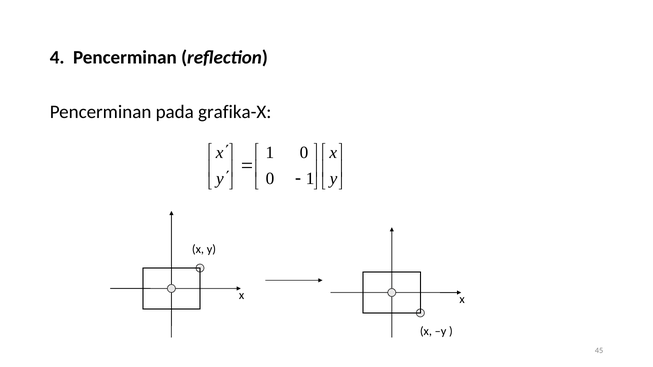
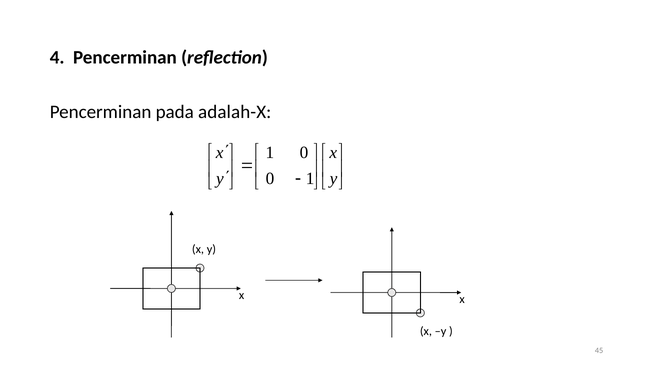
grafika-X: grafika-X -> adalah-X (235, 112)
